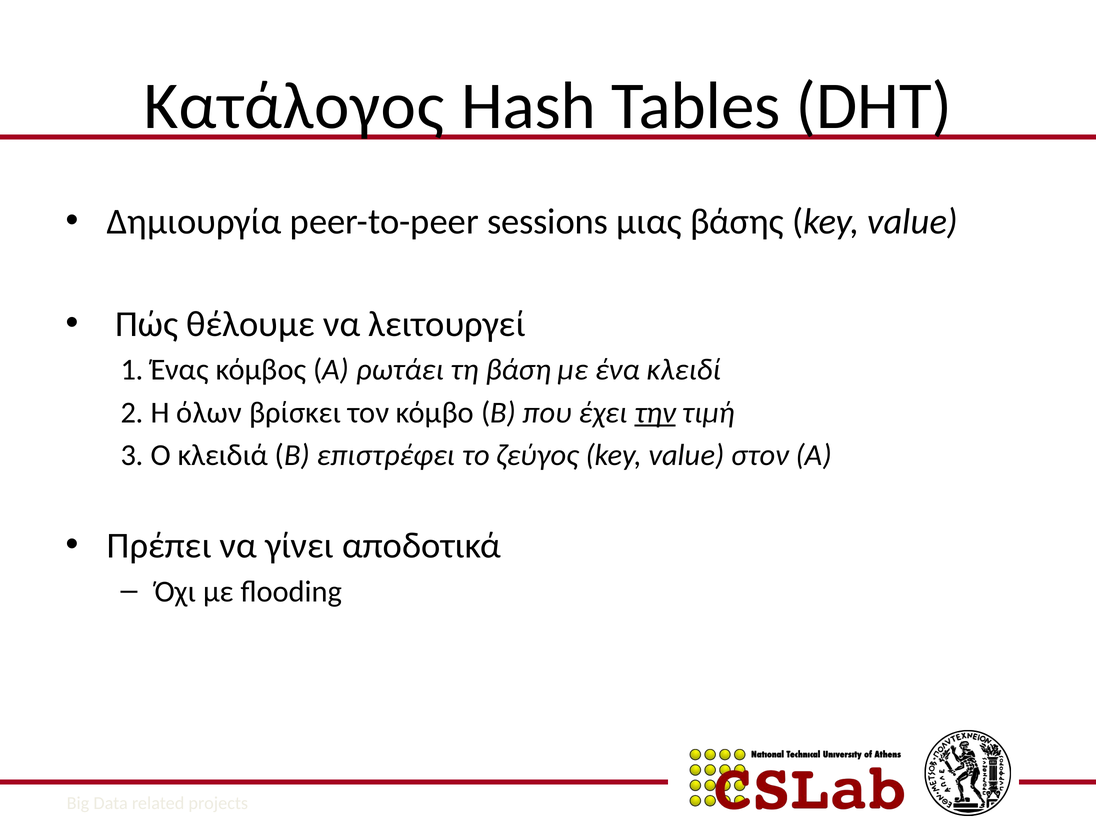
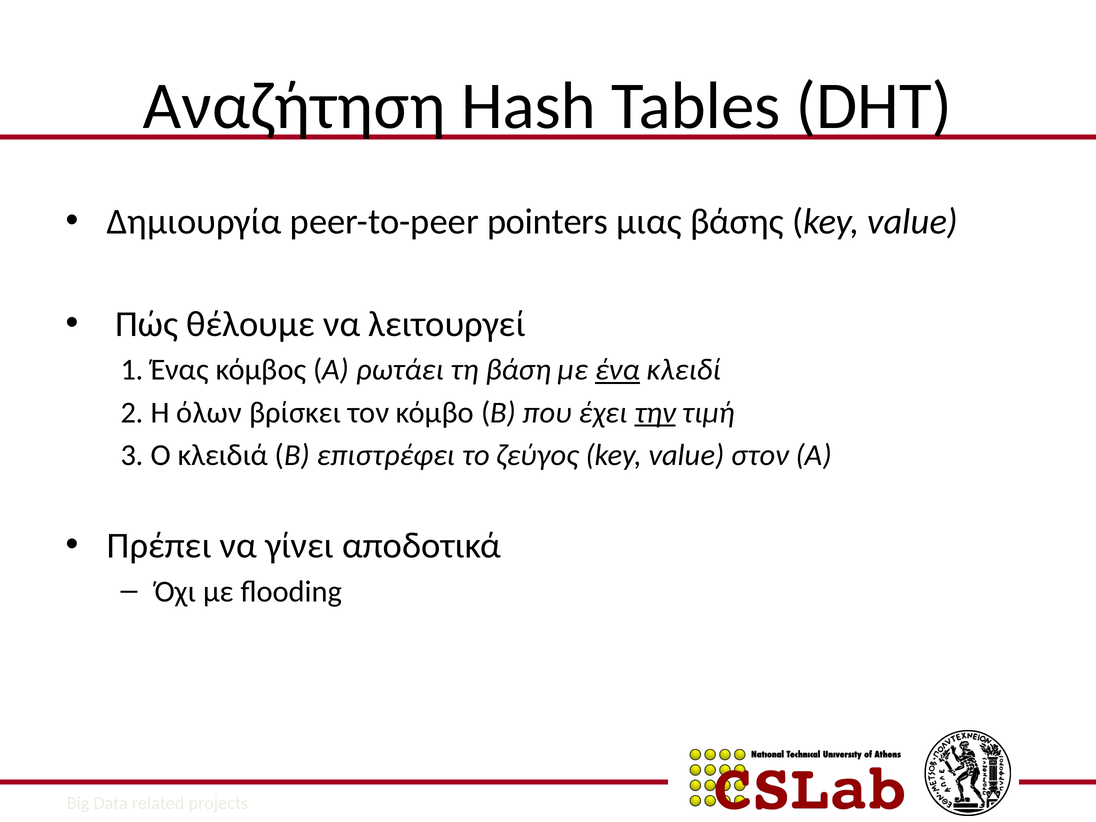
Κατάλογος: Κατάλογος -> Αναζήτηση (294, 106)
sessions: sessions -> pointers (548, 222)
ένα underline: none -> present (617, 370)
